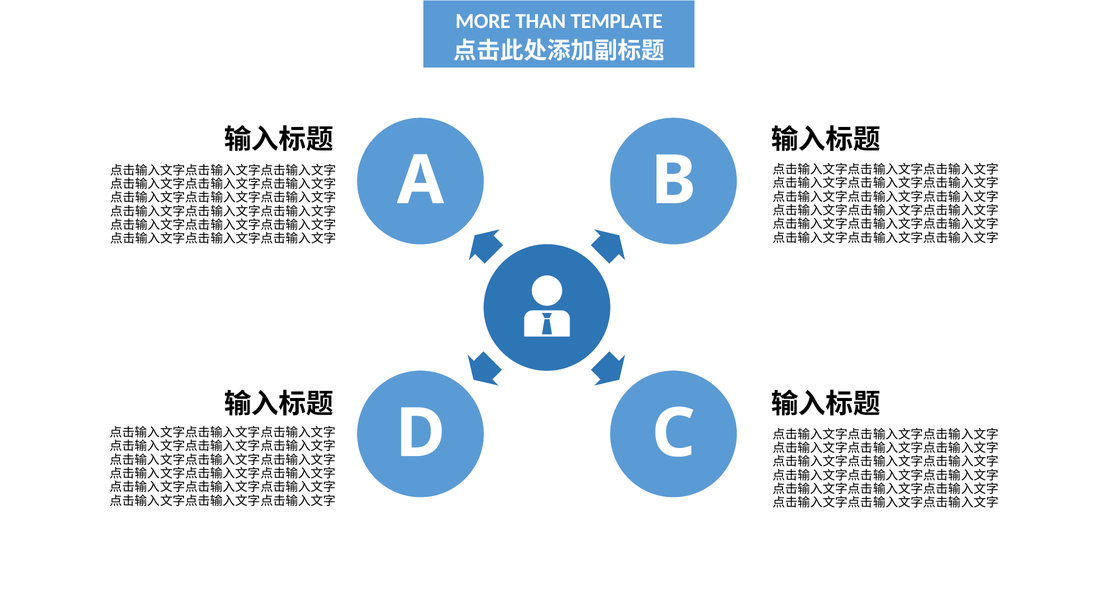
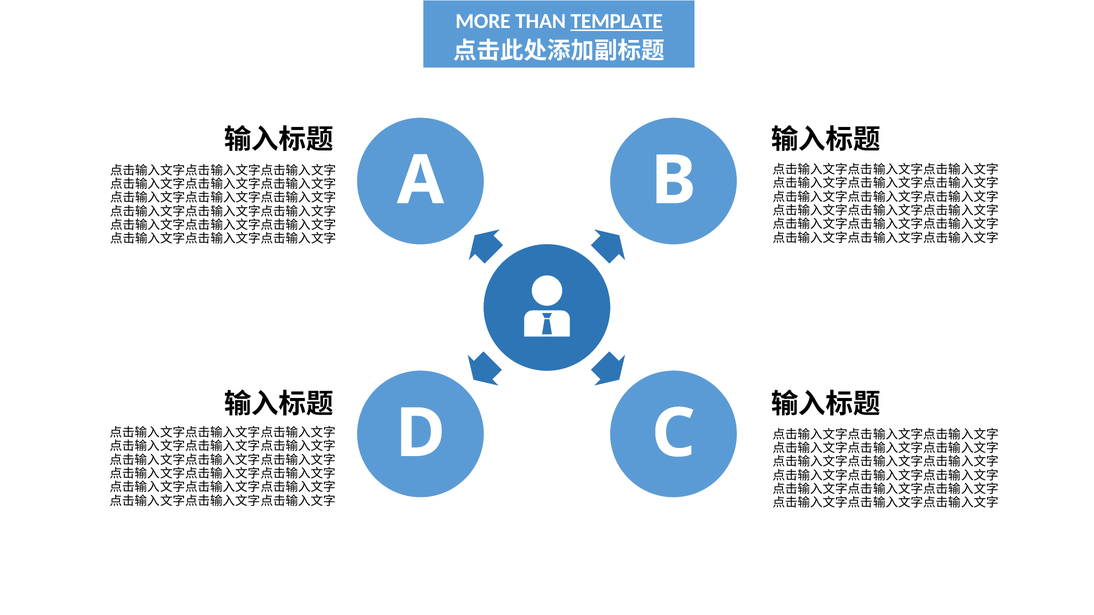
TEMPLATE underline: none -> present (617, 21)
